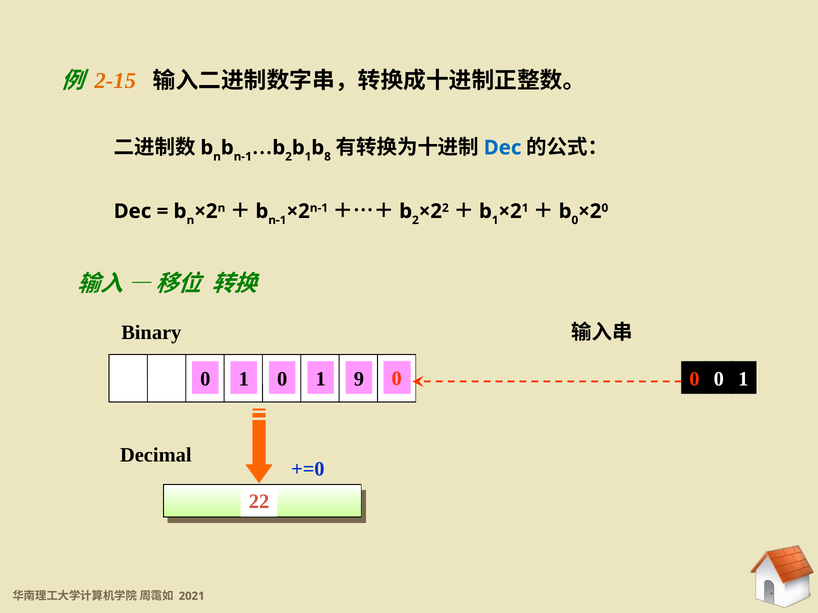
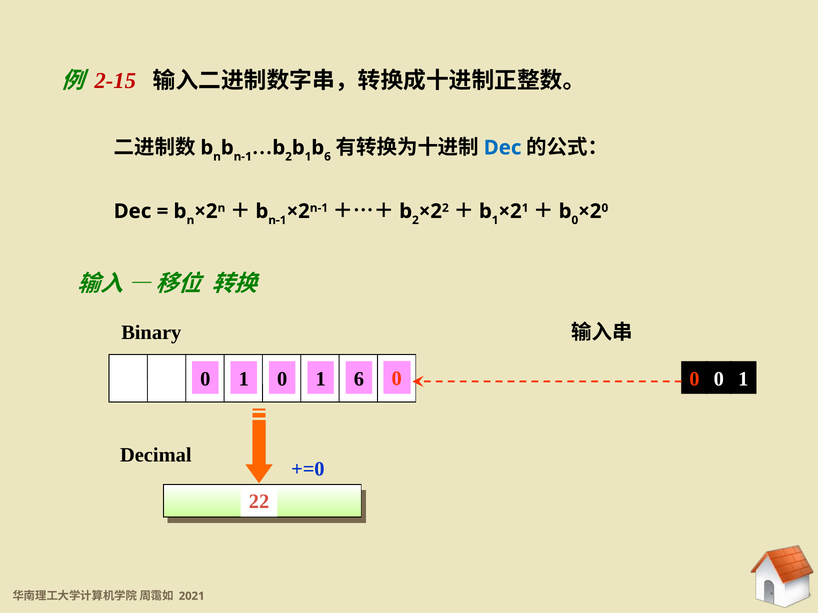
2-15 colour: orange -> red (115, 81)
8: 8 -> 6 (328, 157)
1 9: 9 -> 6 (359, 379)
